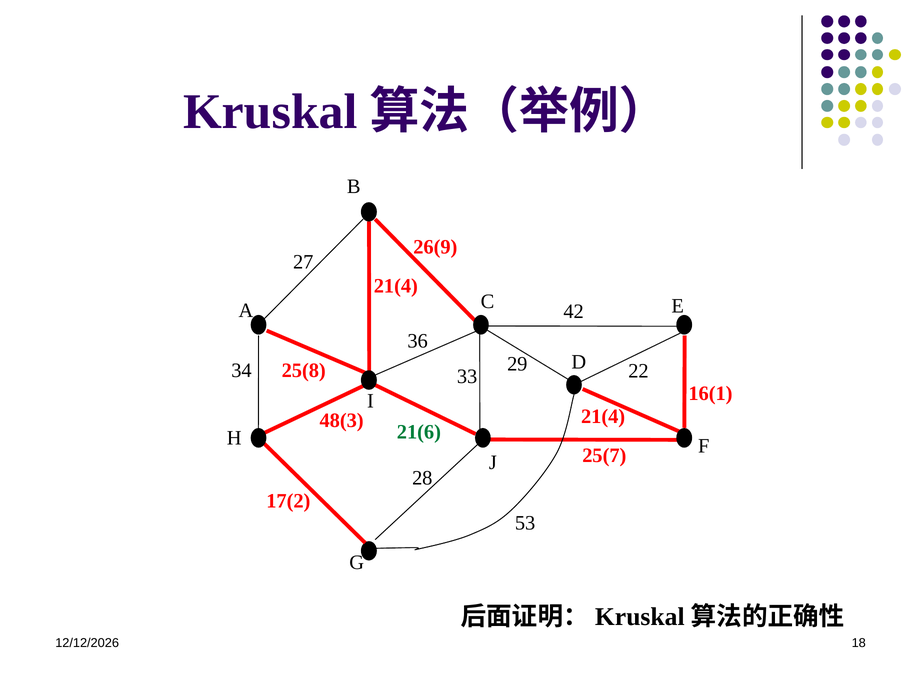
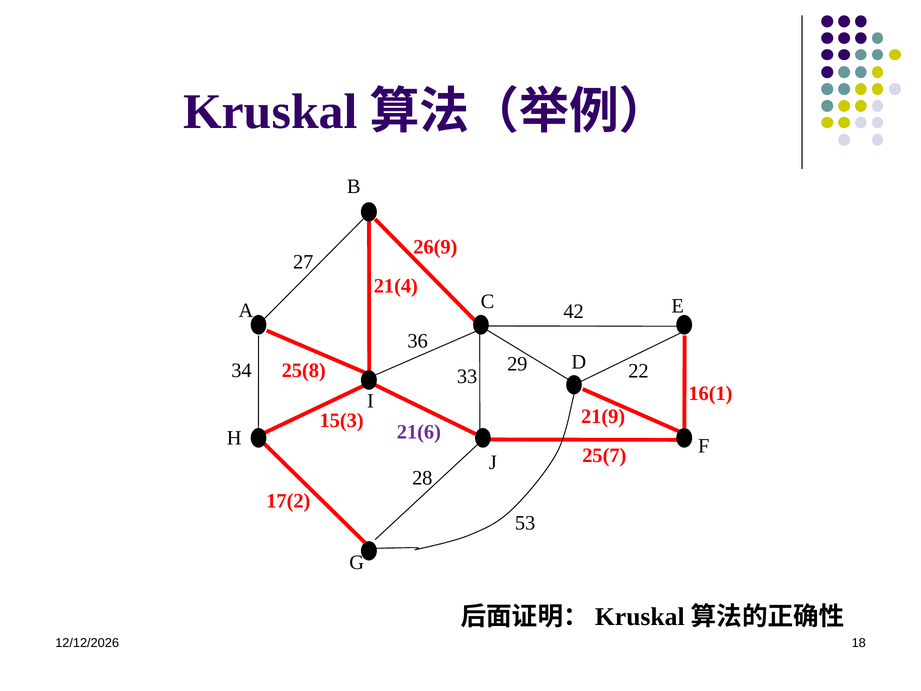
21(4: 21(4 -> 21(9 (603, 417)
48(3: 48(3 -> 15(3 (342, 421)
21(6 colour: green -> purple (419, 432)
